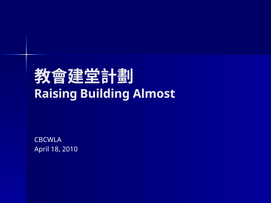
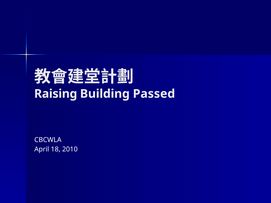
Almost: Almost -> Passed (154, 94)
